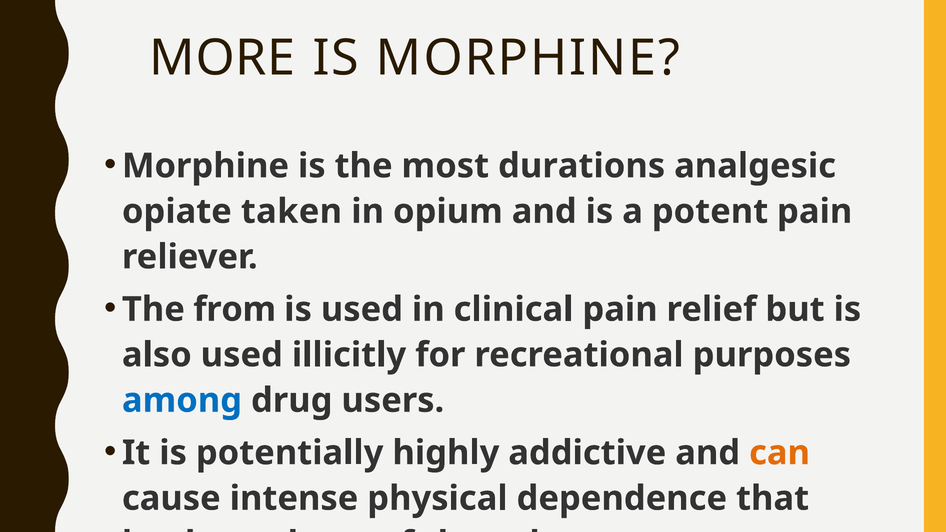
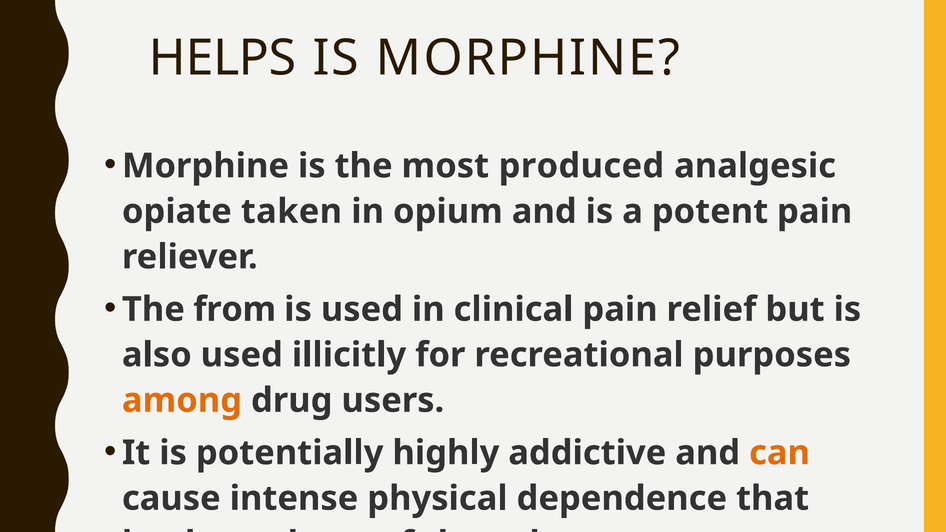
MORE: MORE -> HELPS (223, 58)
durations: durations -> produced (581, 166)
among colour: blue -> orange (182, 401)
